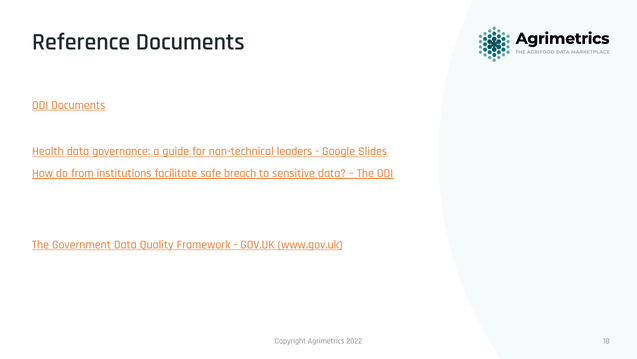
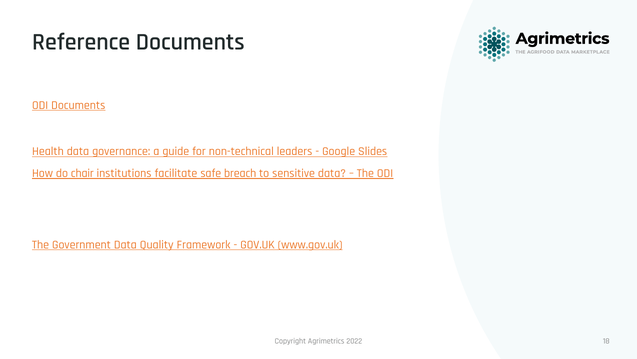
from: from -> chair (82, 173)
